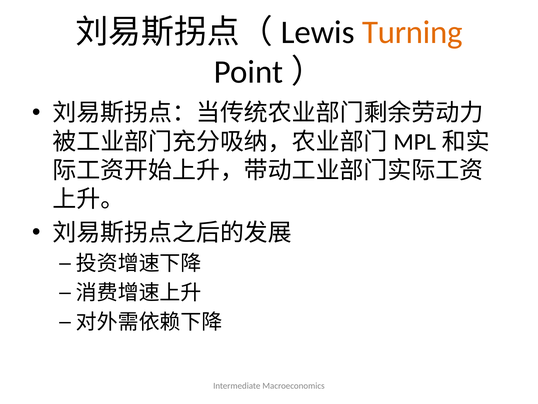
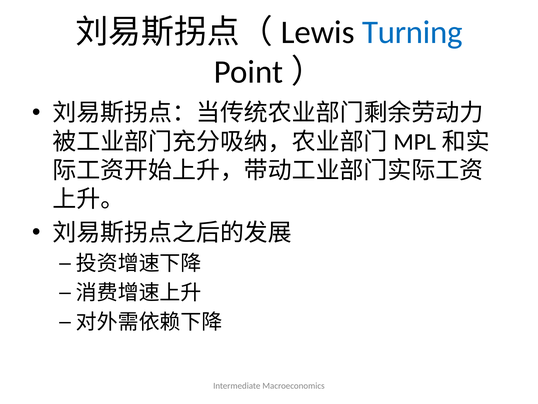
Turning colour: orange -> blue (412, 32)
